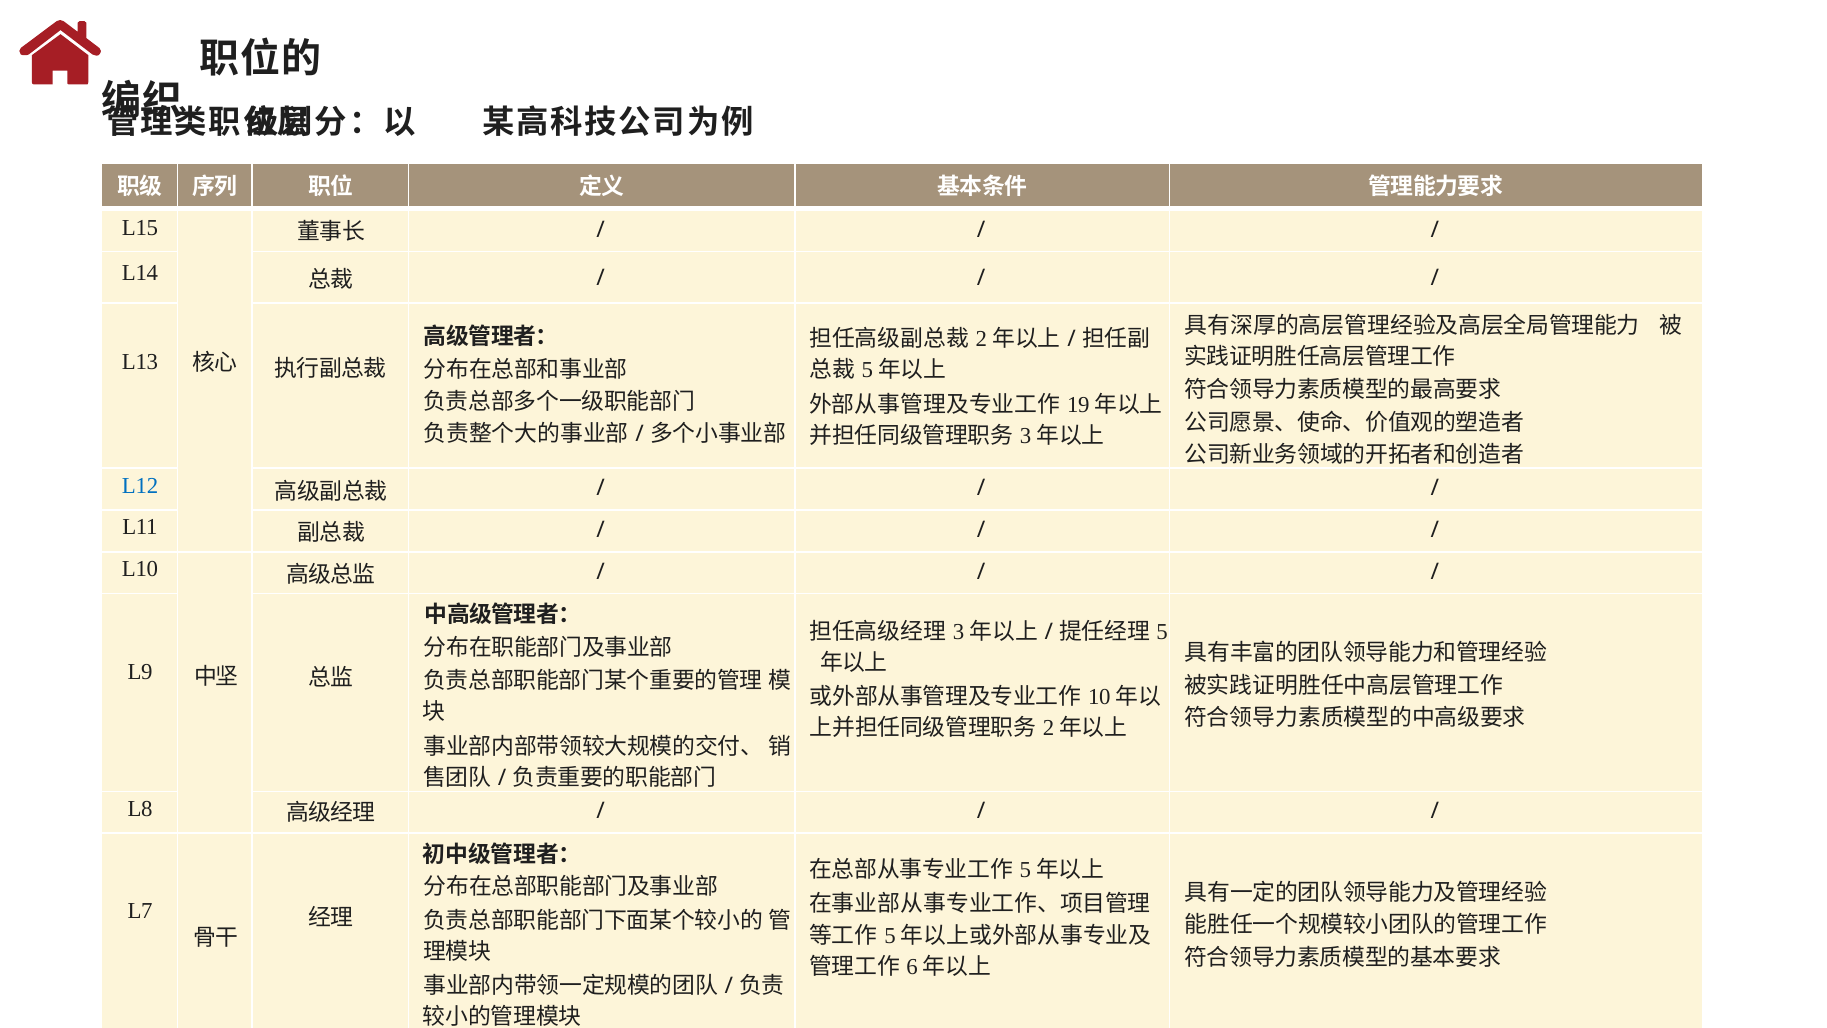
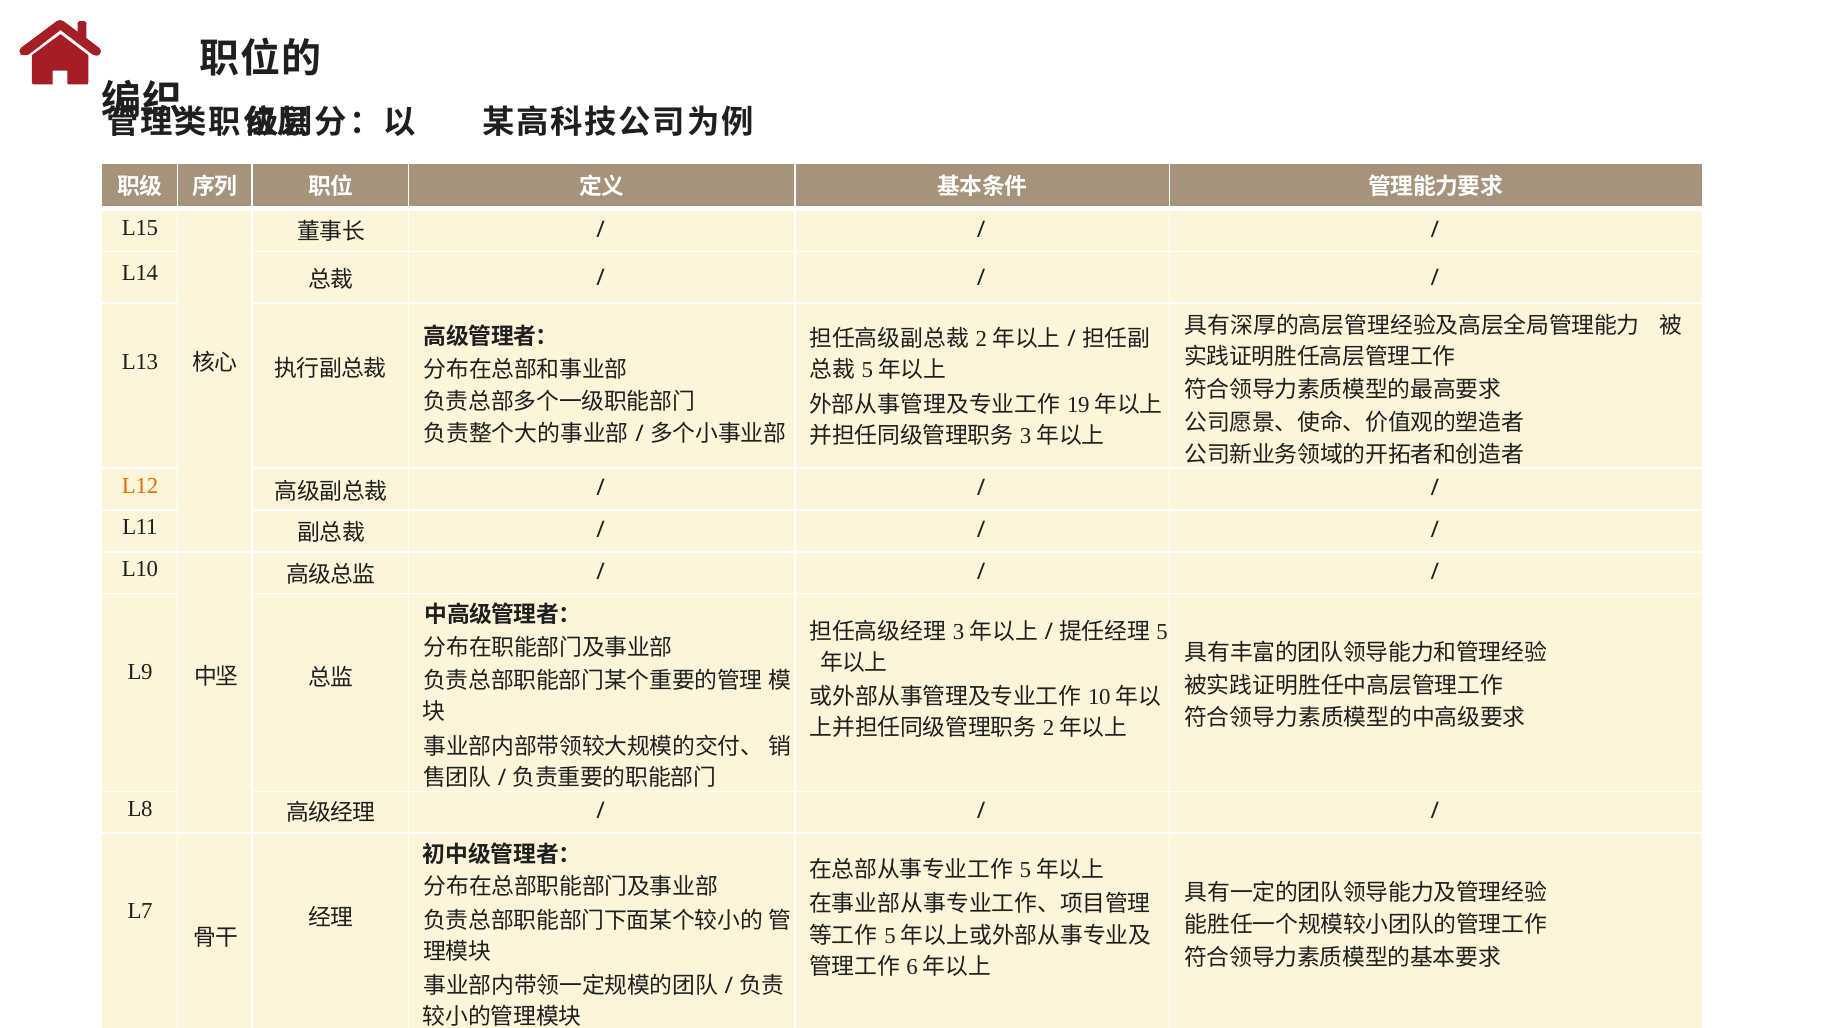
L12 colour: blue -> orange (140, 485)
